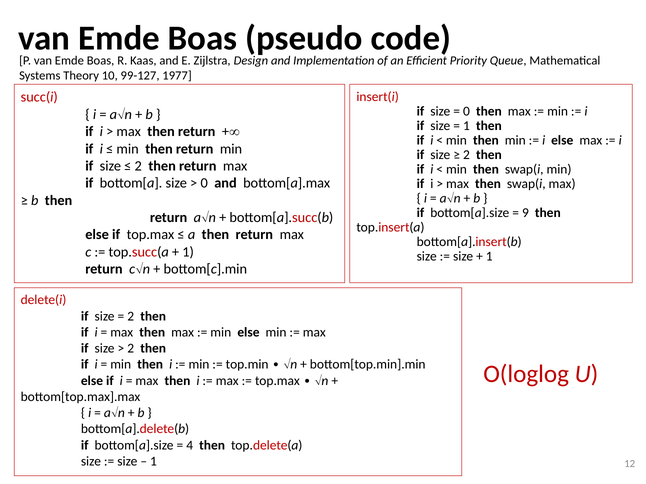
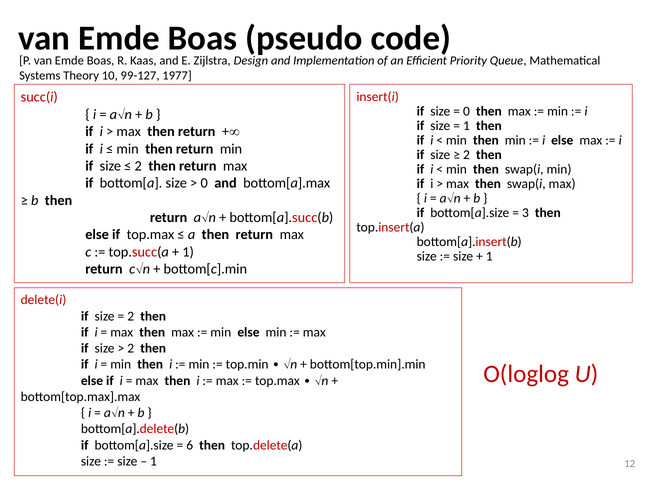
9: 9 -> 3 (525, 213)
4: 4 -> 6 (190, 446)
